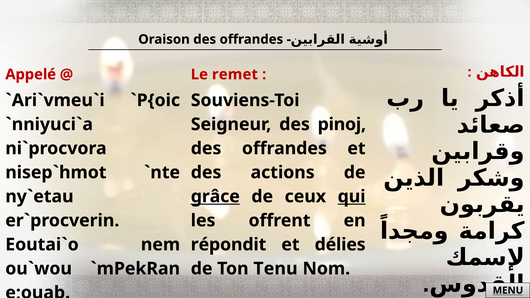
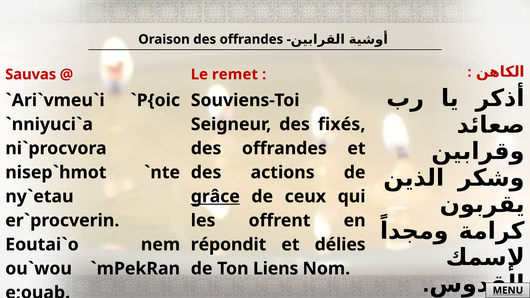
Appelé: Appelé -> Sauvas (31, 74)
pinoj: pinoj -> fixés (342, 124)
qui underline: present -> none (352, 197)
Tenu: Tenu -> Liens (276, 269)
